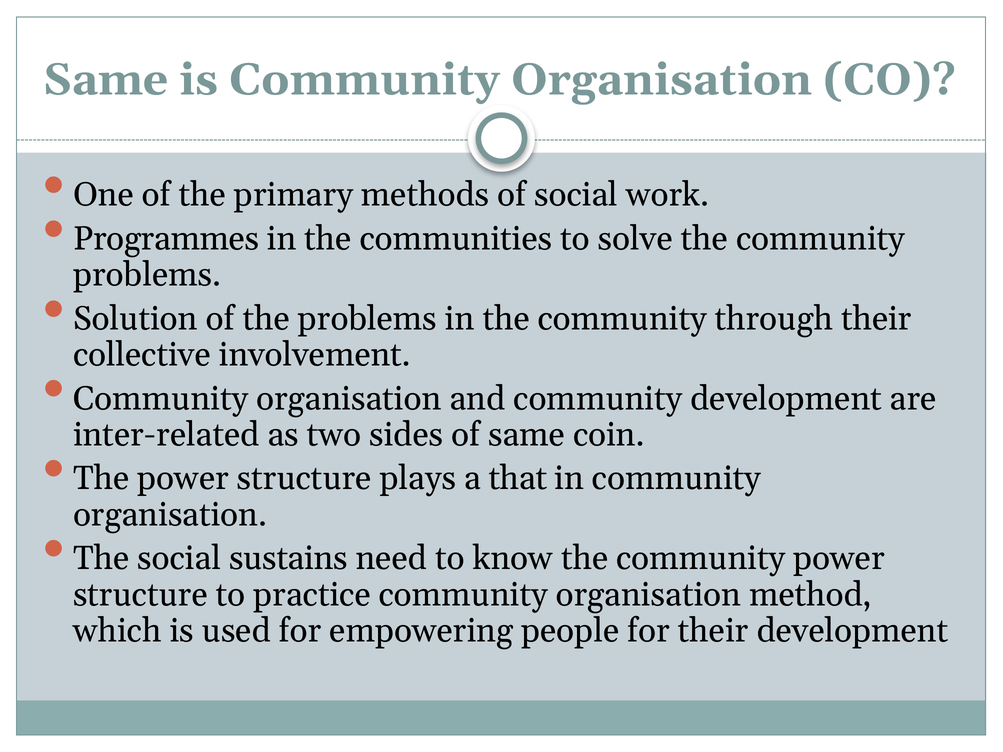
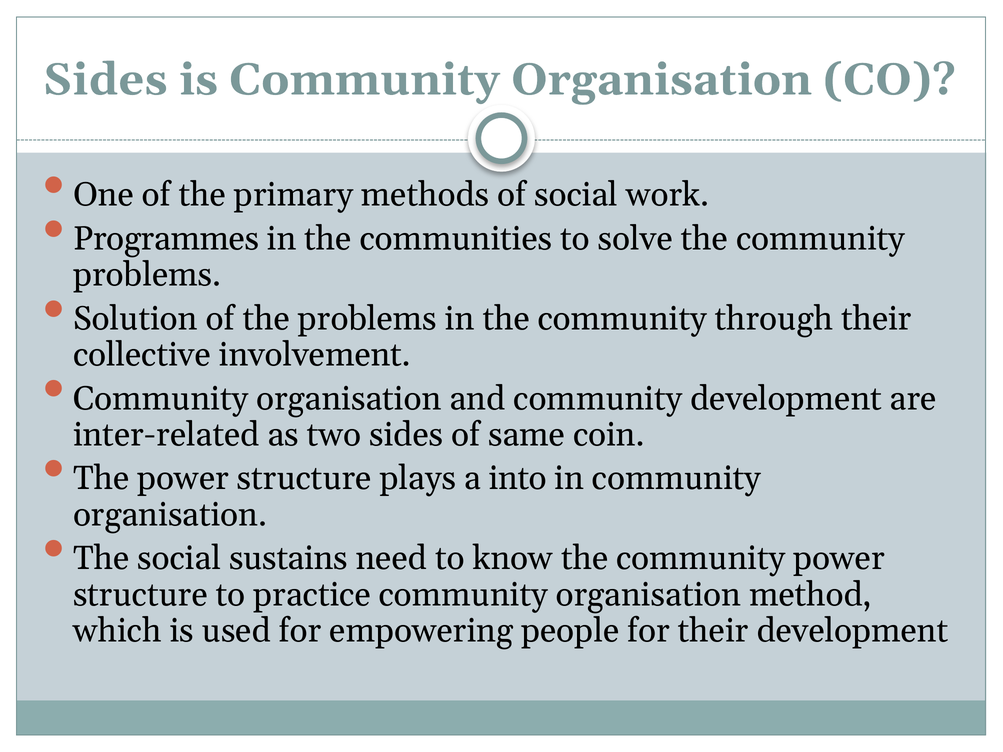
Same: Same -> Sides (105, 80)
that: that -> into (518, 479)
